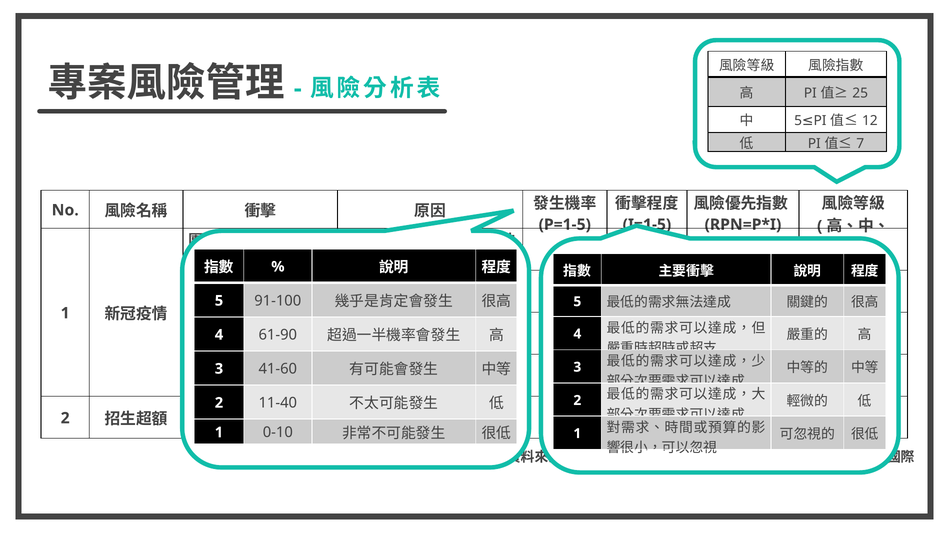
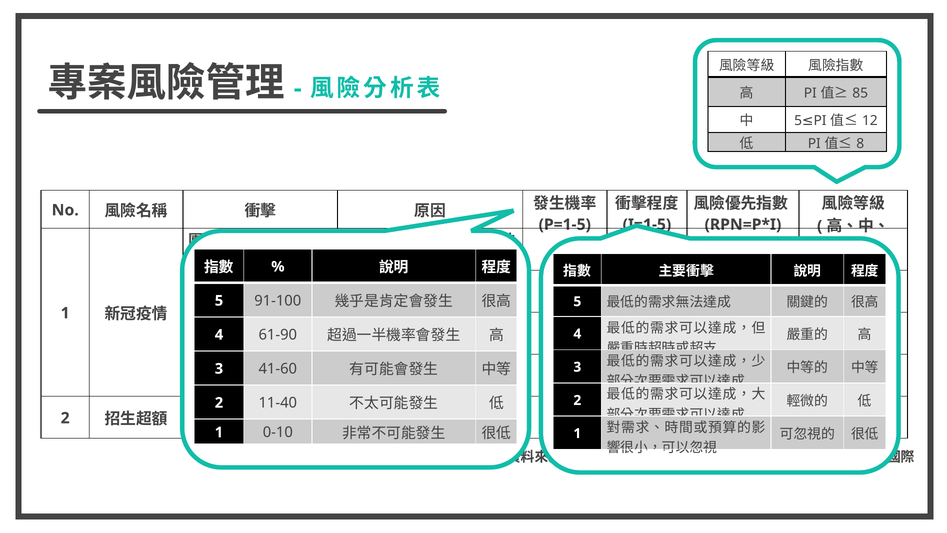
25: 25 -> 85 (860, 93)
7: 7 -> 8 (860, 144)
